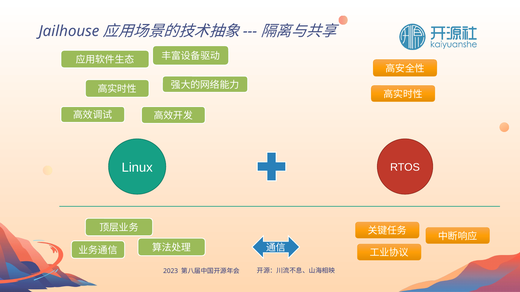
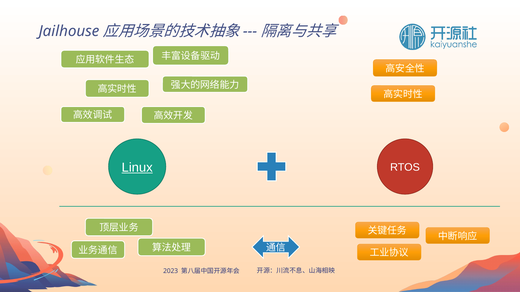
Linux underline: none -> present (137, 168)
